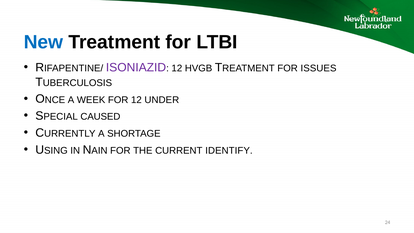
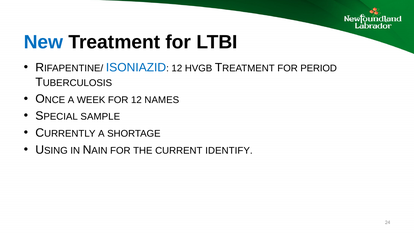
ISONIAZID colour: purple -> blue (136, 68)
ISSUES: ISSUES -> PERIOD (319, 68)
UNDER: UNDER -> NAMES (162, 100)
CAUSED: CAUSED -> SAMPLE (100, 117)
